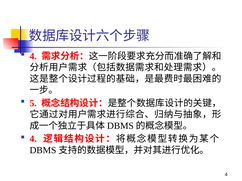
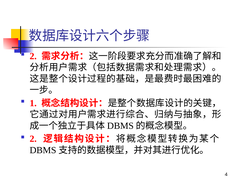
4: 4 -> 2 (33, 56)
5: 5 -> 1 (33, 103)
4: 4 -> 2 (33, 139)
